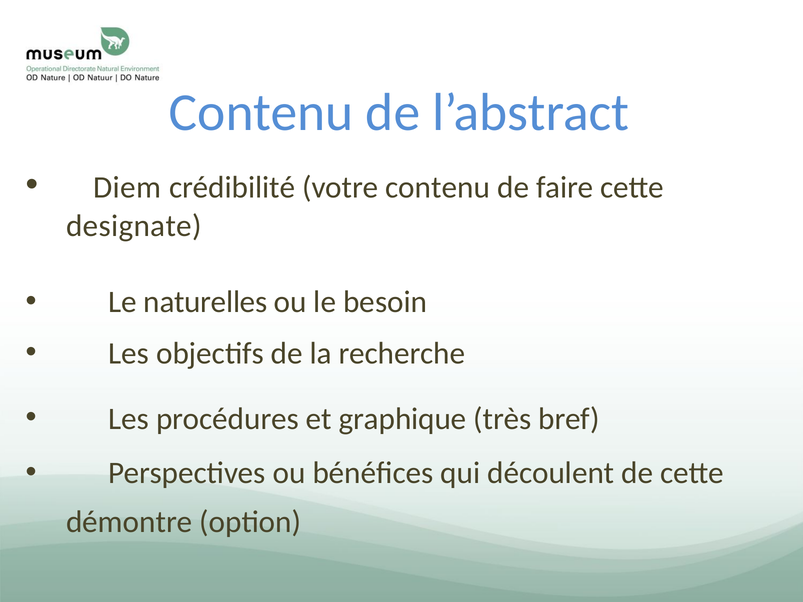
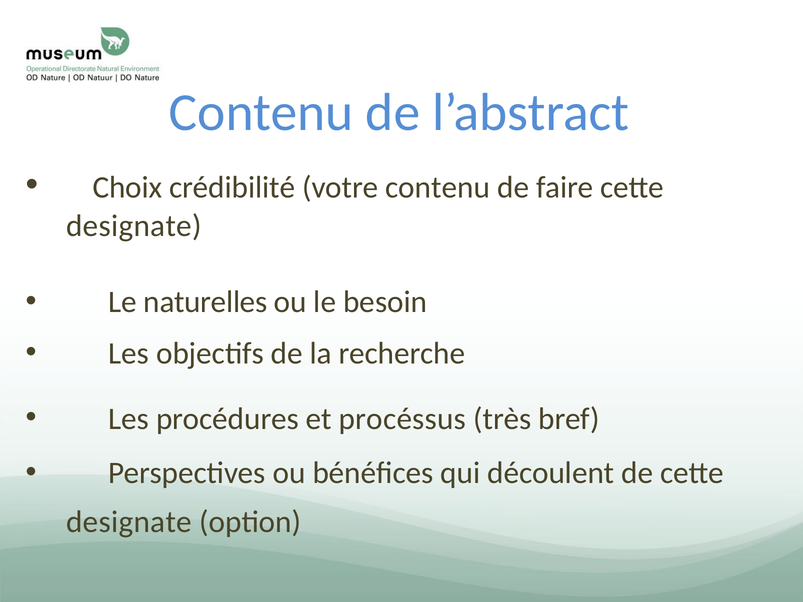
Diem: Diem -> Choix (127, 187)
graphique: graphique -> procéssus (402, 419)
démontre: démontre -> designate (129, 522)
